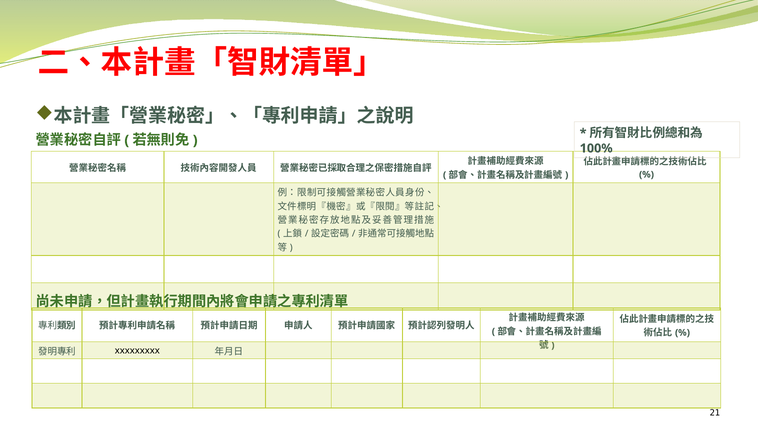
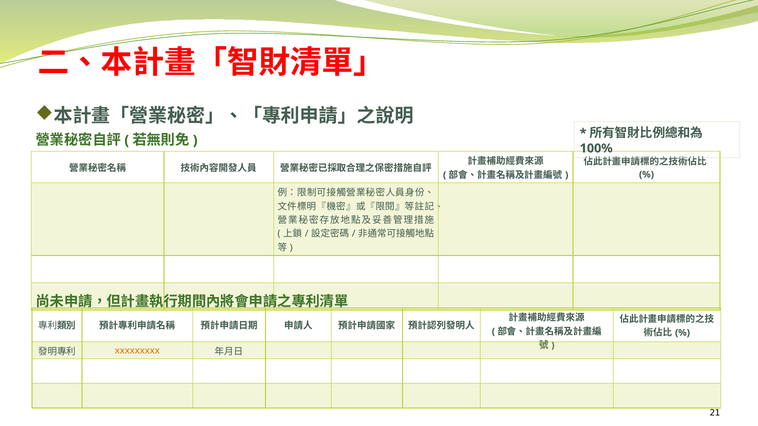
xxxxxxxxx colour: black -> orange (137, 351)
